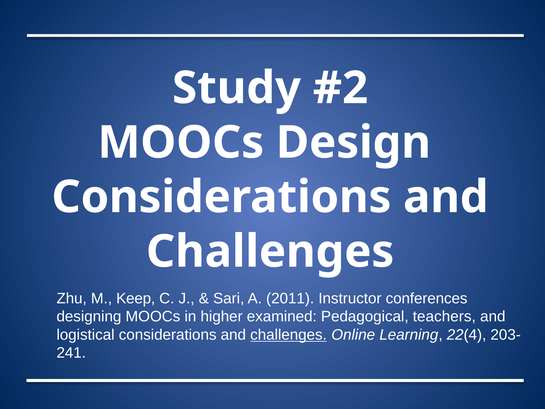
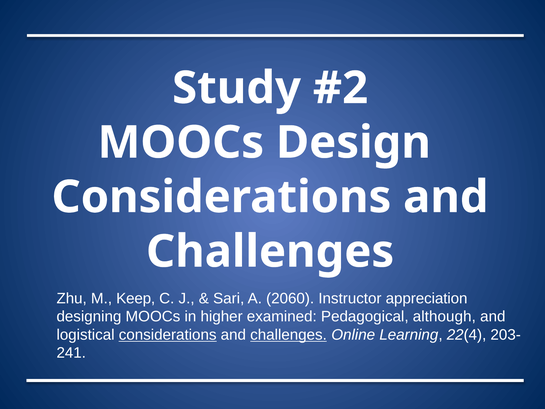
2011: 2011 -> 2060 (290, 298)
conferences: conferences -> appreciation (427, 298)
teachers: teachers -> although (444, 316)
considerations underline: none -> present (168, 335)
